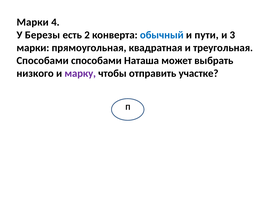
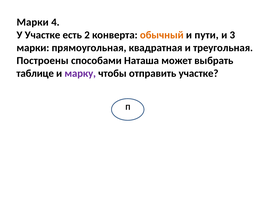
У Березы: Березы -> Участке (43, 35)
обычный colour: blue -> orange (162, 35)
Способами: Способами -> Построены (43, 61)
низкого: низкого -> таблице (35, 73)
